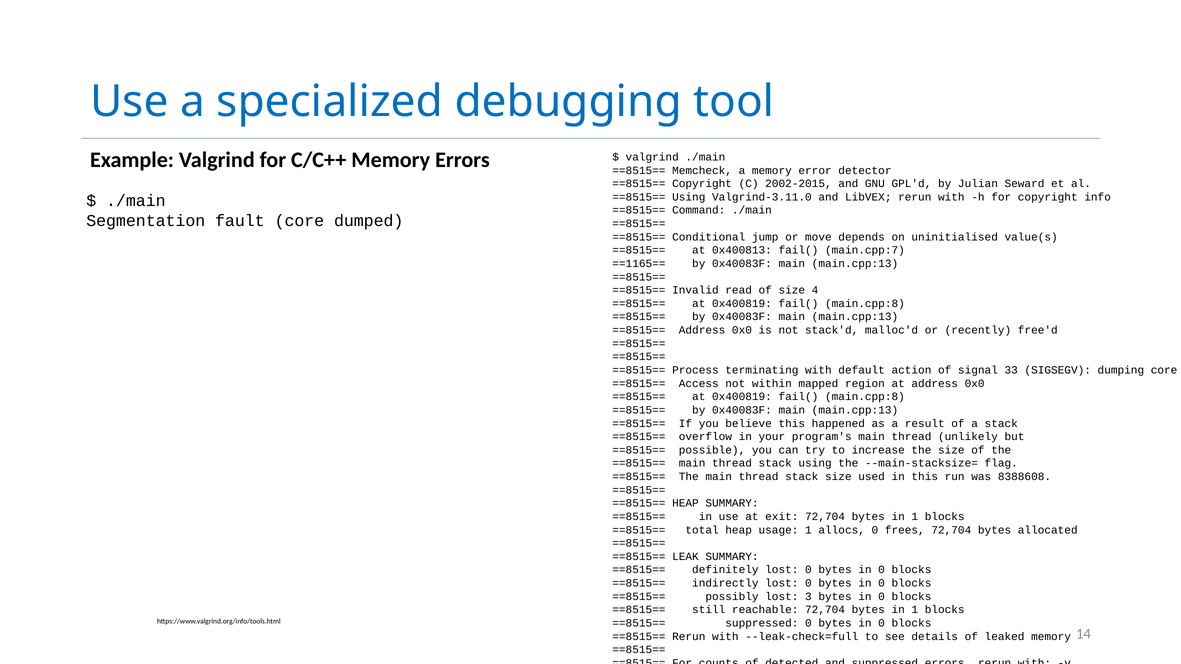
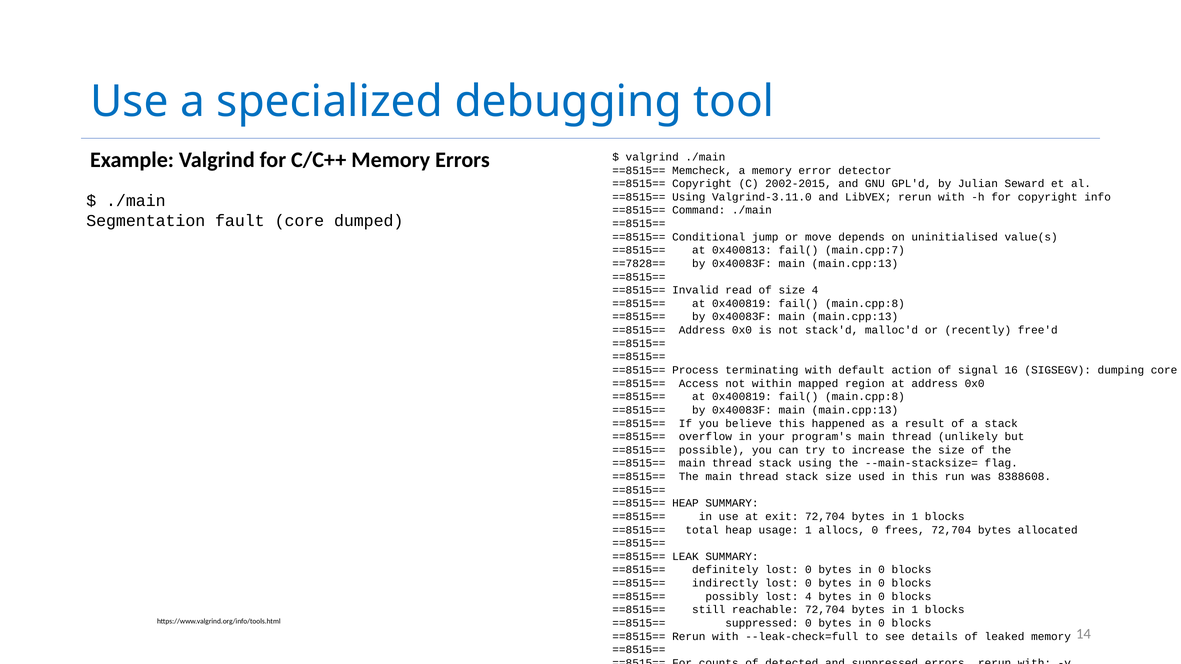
==1165==: ==1165== -> ==7828== (639, 264)
33: 33 -> 16 (1011, 370)
lost 3: 3 -> 4 (808, 597)
